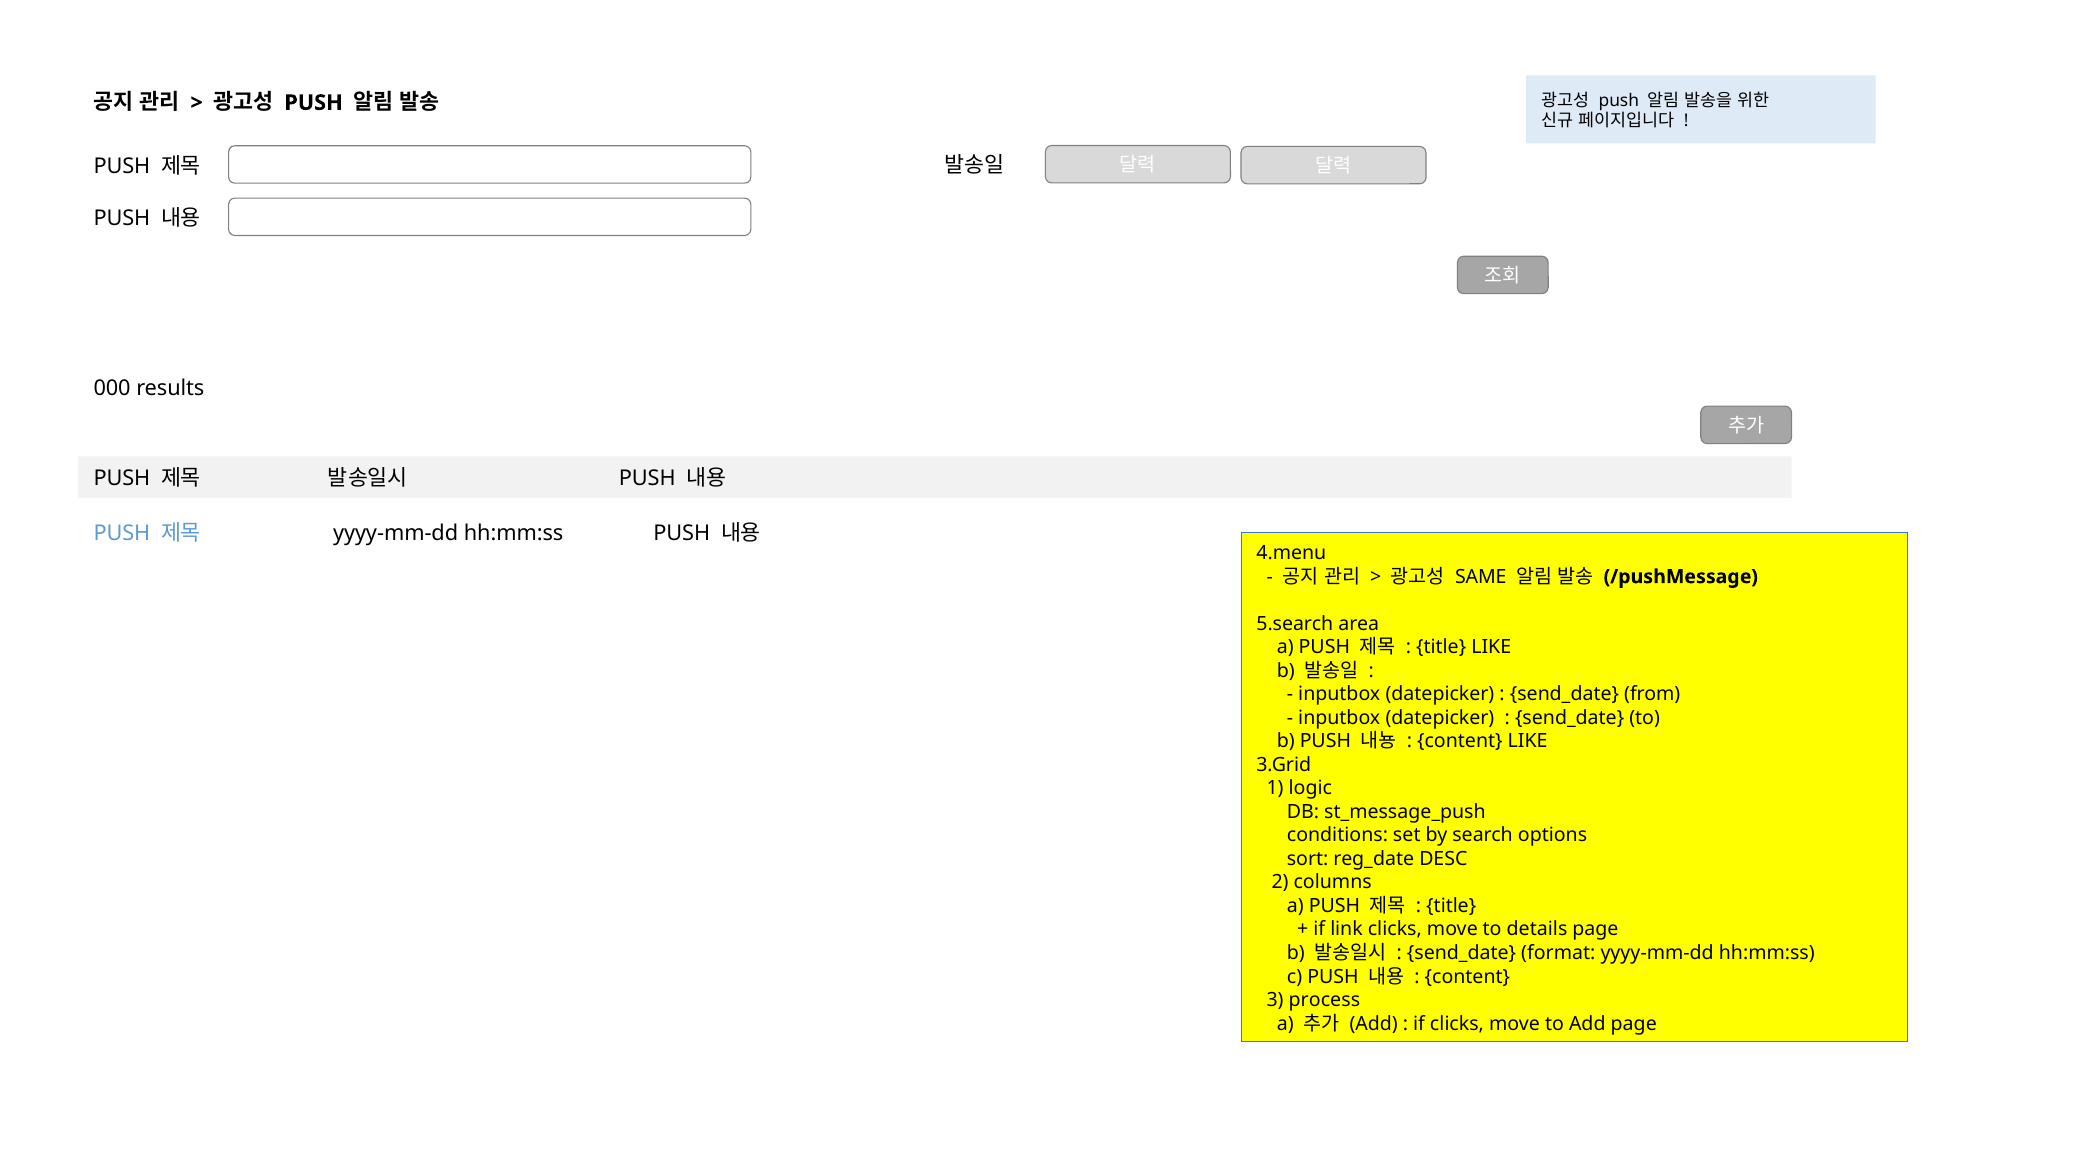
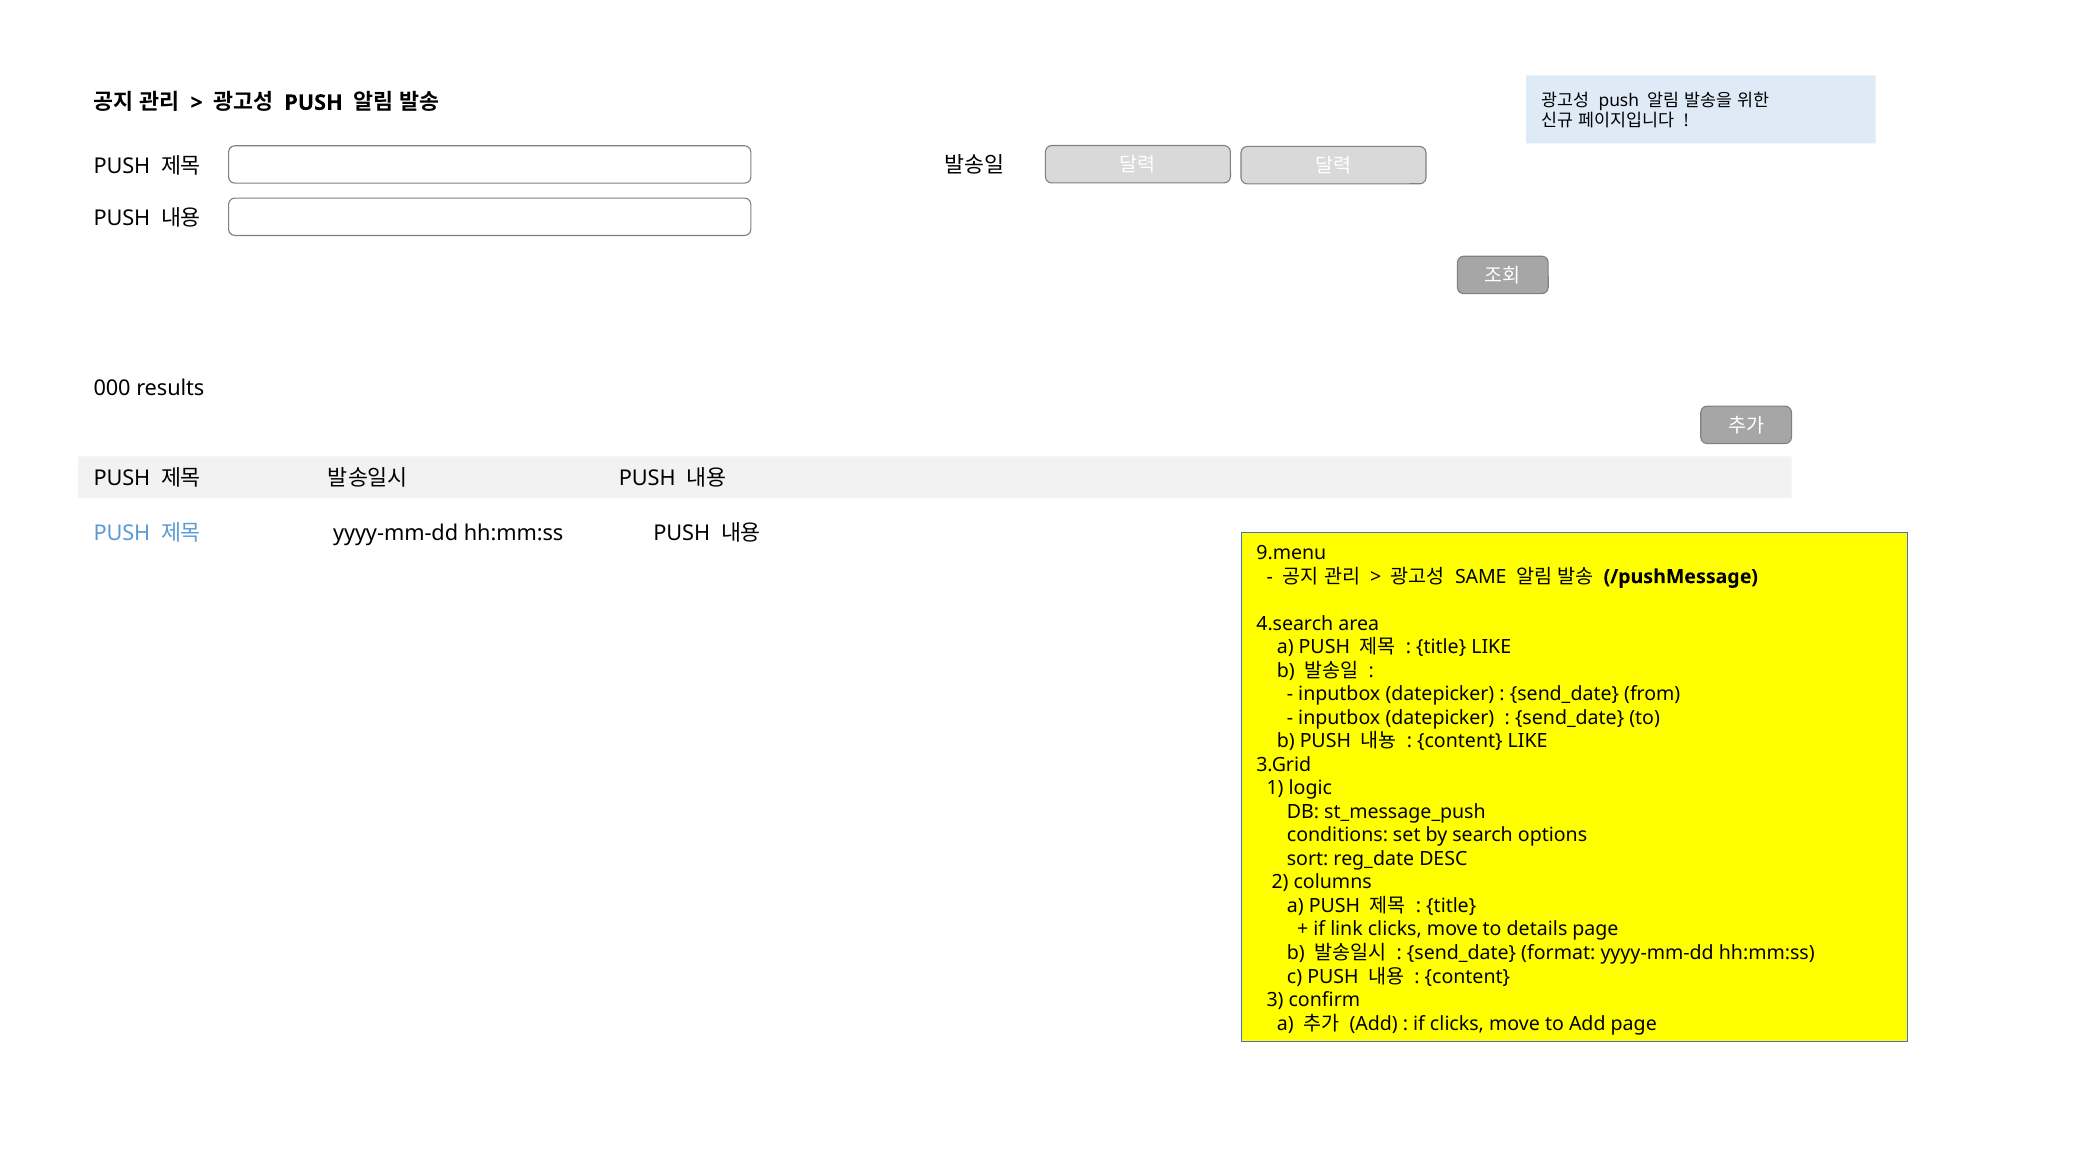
4.menu: 4.menu -> 9.menu (1291, 553)
5.search: 5.search -> 4.search (1295, 624)
process: process -> confirm (1324, 1000)
